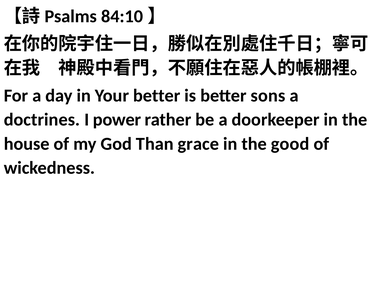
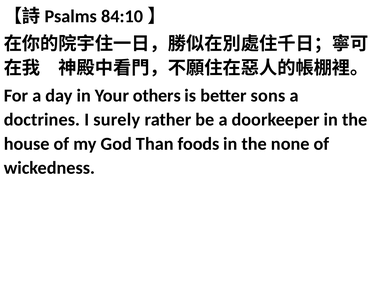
Your better: better -> others (157, 96)
power: power -> surely (117, 120)
grace: grace -> foods (198, 144)
good: good -> none (290, 144)
